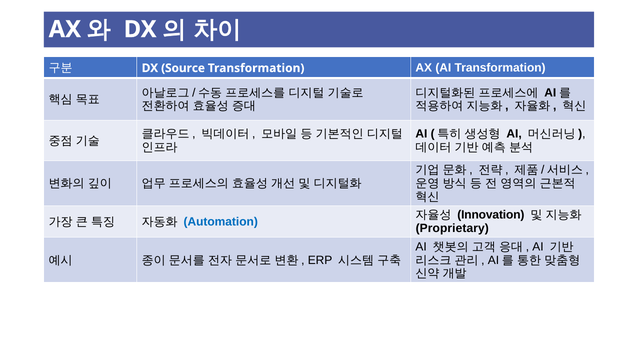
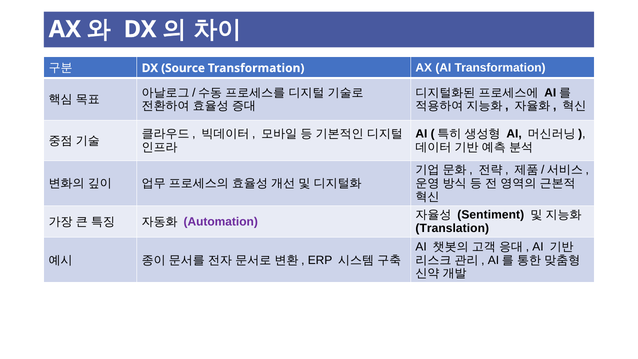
Automation colour: blue -> purple (221, 222)
Innovation: Innovation -> Sentiment (491, 215)
Proprietary: Proprietary -> Translation (452, 228)
